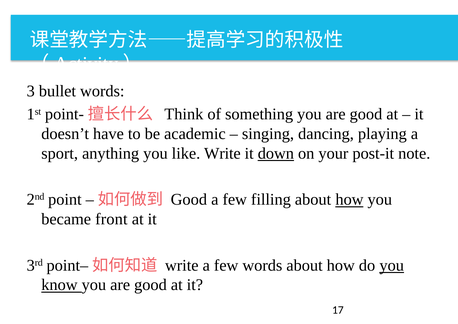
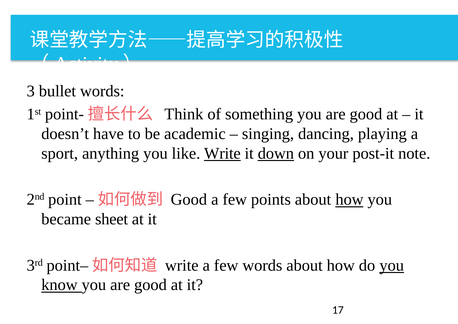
Write underline: none -> present (222, 153)
filling: filling -> points (271, 200)
front: front -> sheet (112, 219)
